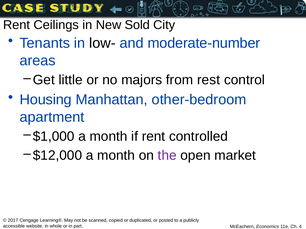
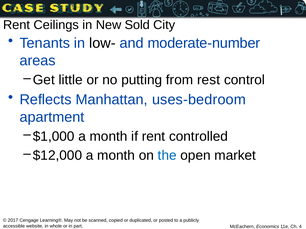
majors: majors -> putting (142, 80)
Housing: Housing -> Reflects (46, 100)
other-bedroom: other-bedroom -> uses-bedroom (199, 100)
the colour: purple -> blue (167, 156)
